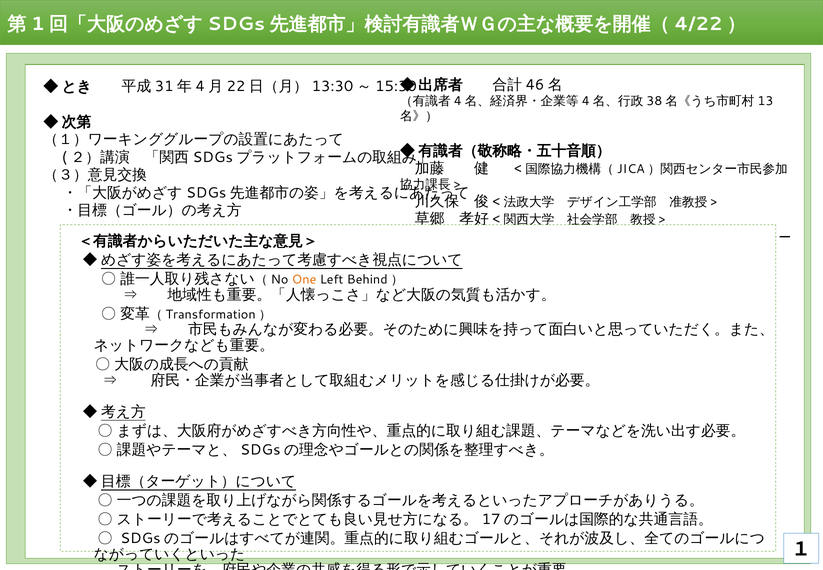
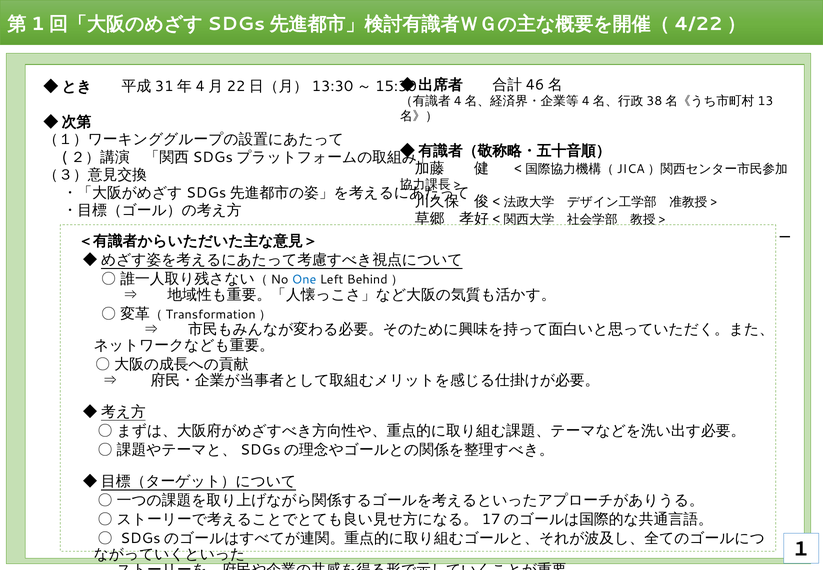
One colour: orange -> blue (304, 279)
